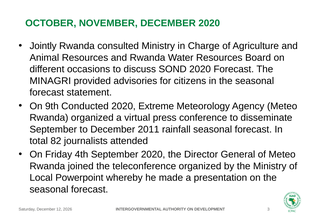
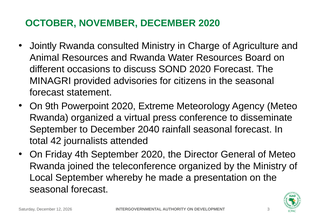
Conducted: Conducted -> Powerpoint (85, 106)
2011: 2011 -> 2040 (149, 129)
82: 82 -> 42 (56, 141)
Local Powerpoint: Powerpoint -> September (79, 178)
